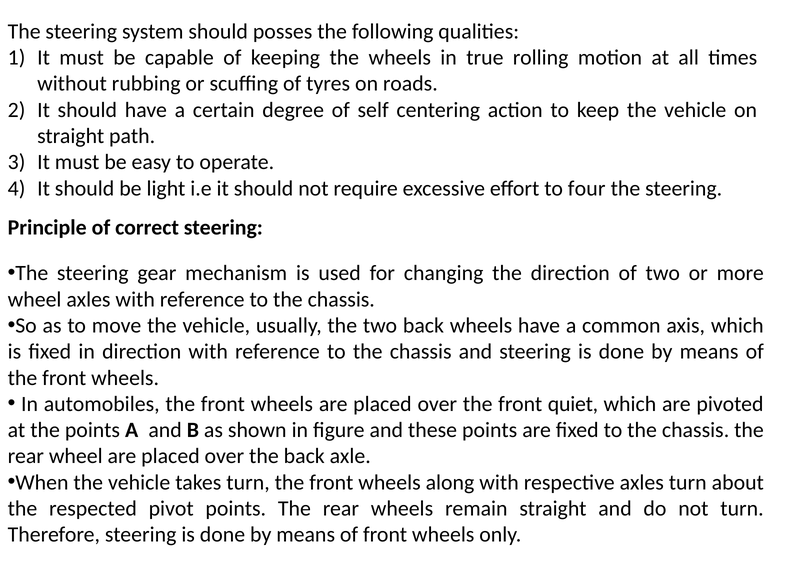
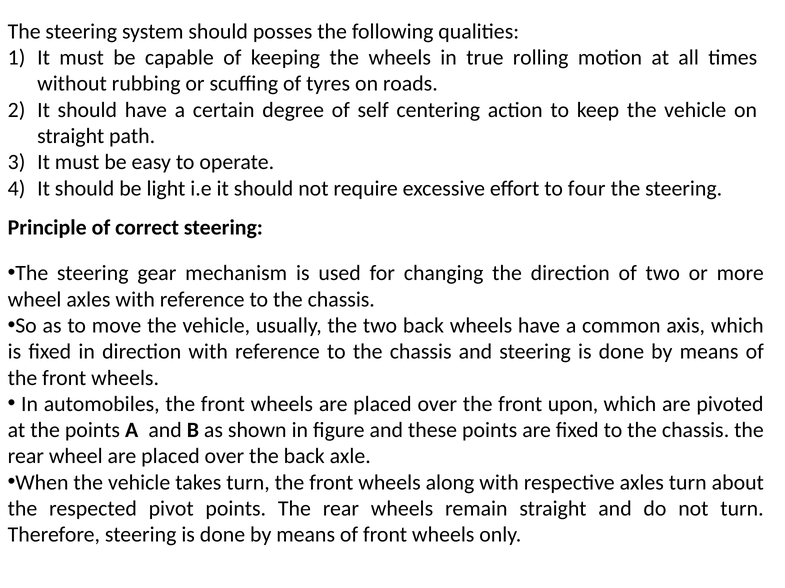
quiet: quiet -> upon (573, 404)
